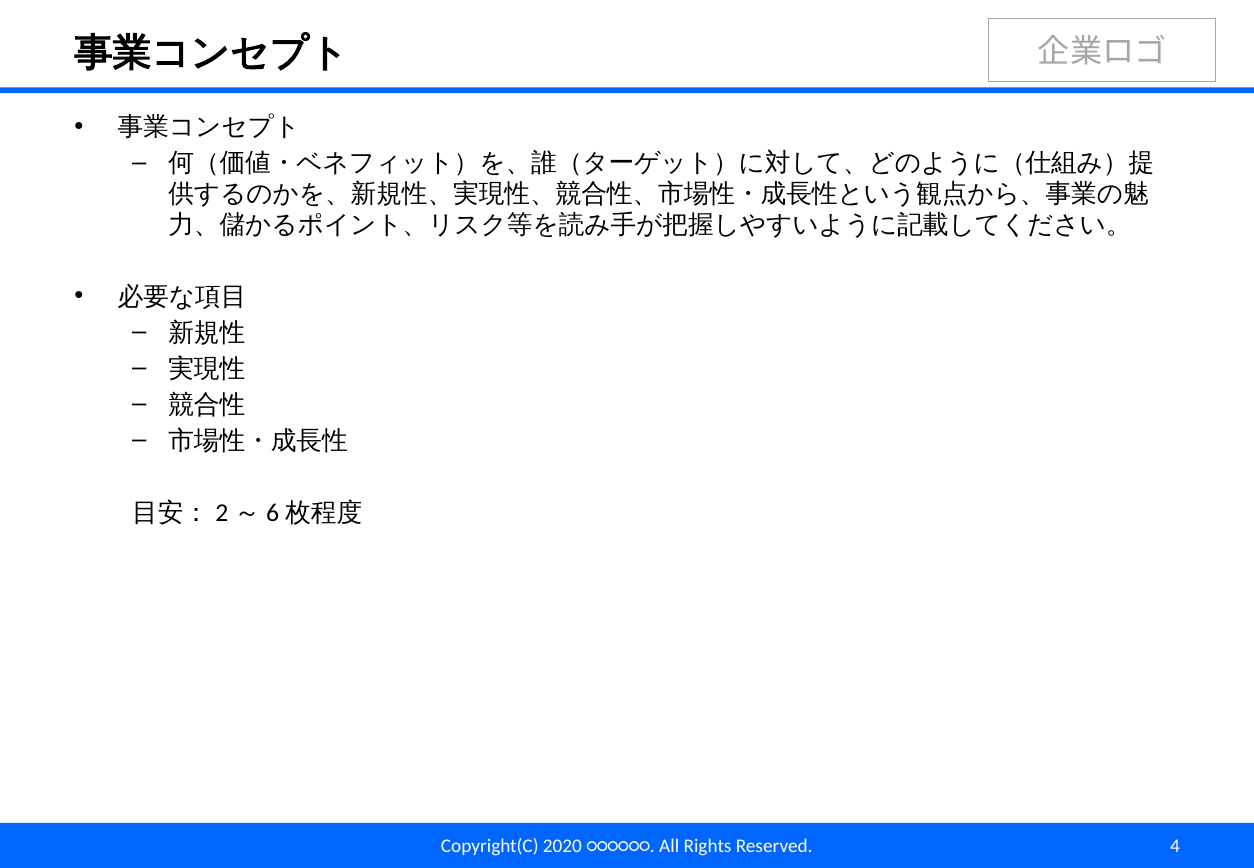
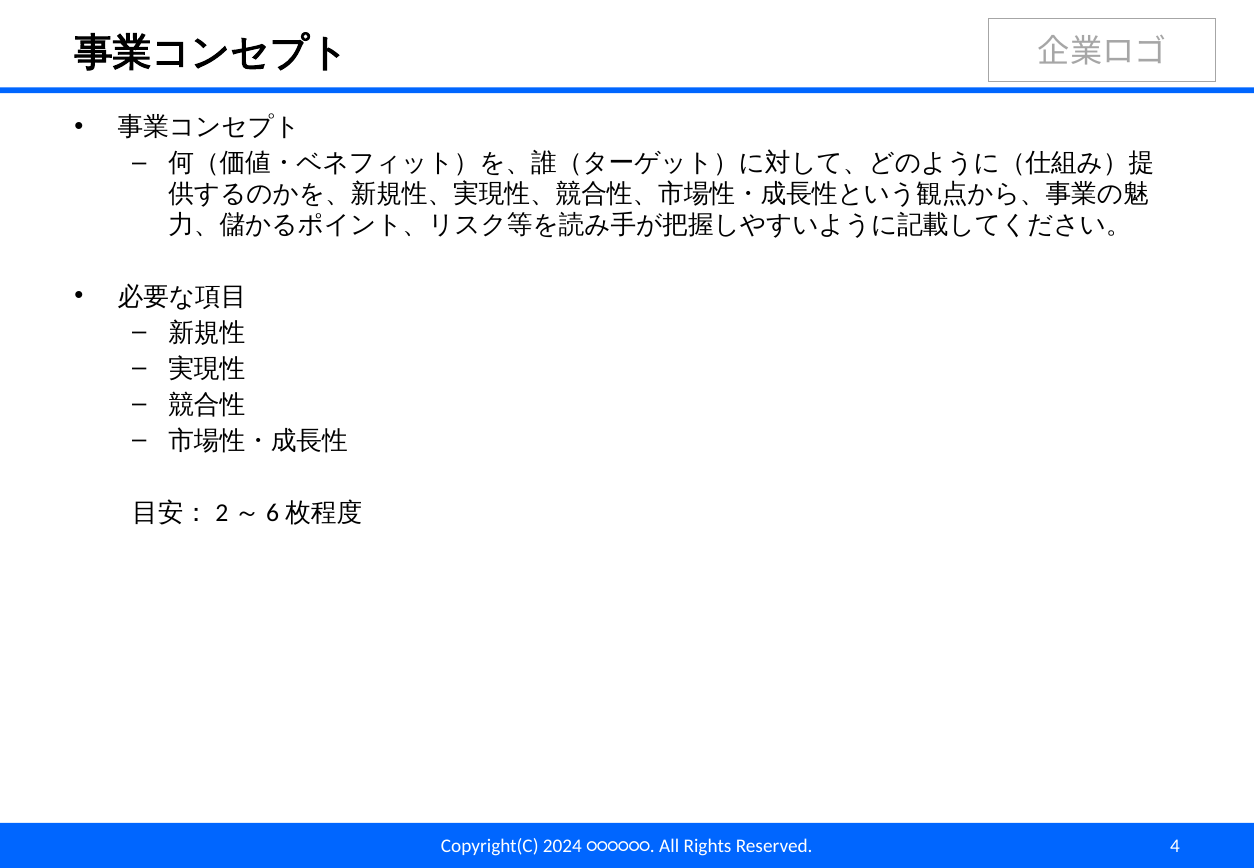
2020: 2020 -> 2024 (562, 846)
